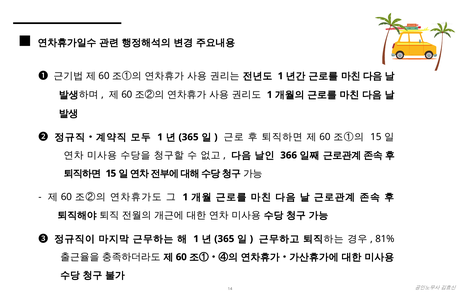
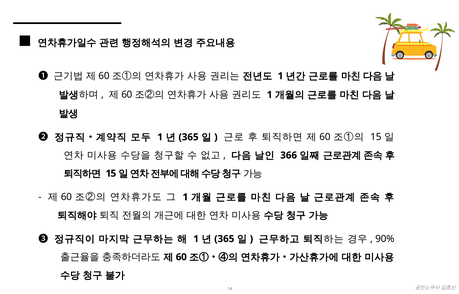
81%: 81% -> 90% (385, 239)
